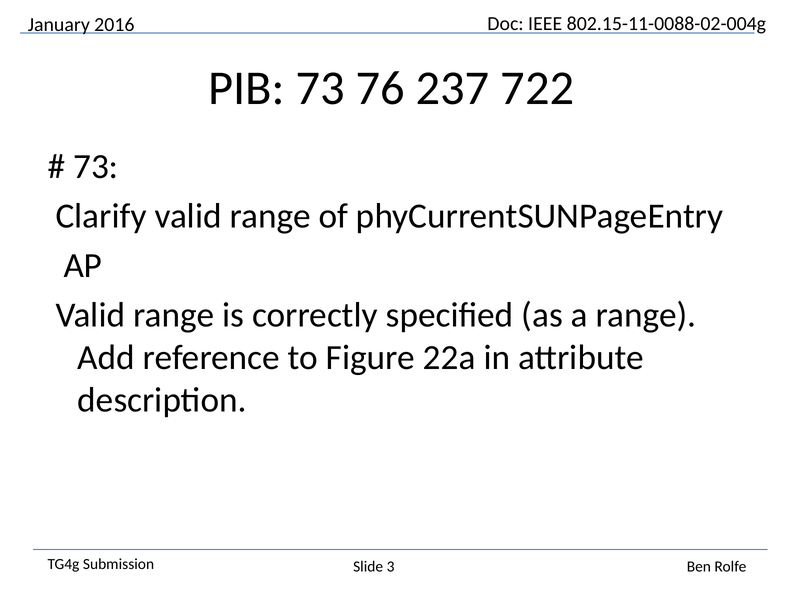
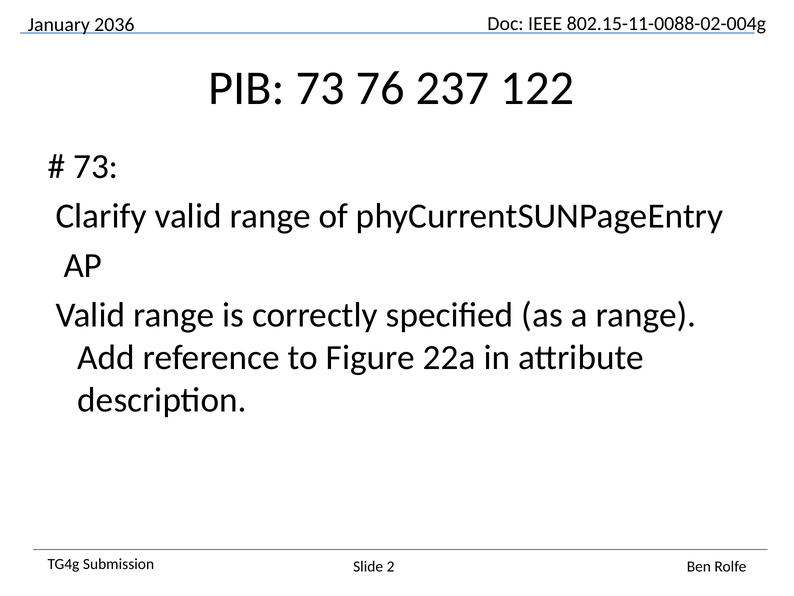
2016: 2016 -> 2036 (114, 25)
722: 722 -> 122 (537, 88)
3: 3 -> 2 (391, 566)
